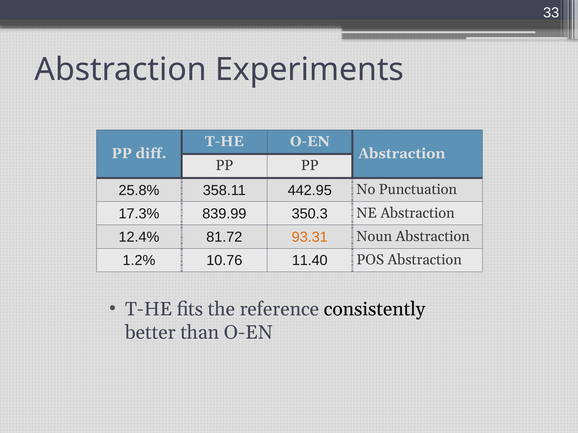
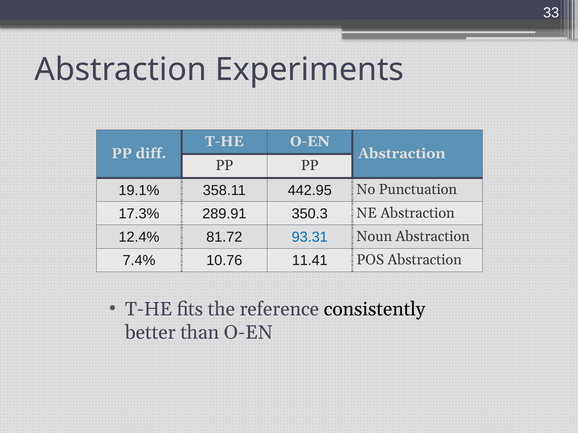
25.8%: 25.8% -> 19.1% (139, 190)
839.99: 839.99 -> 289.91 (224, 214)
93.31 colour: orange -> blue (310, 237)
1.2%: 1.2% -> 7.4% (139, 261)
11.40: 11.40 -> 11.41 (310, 261)
